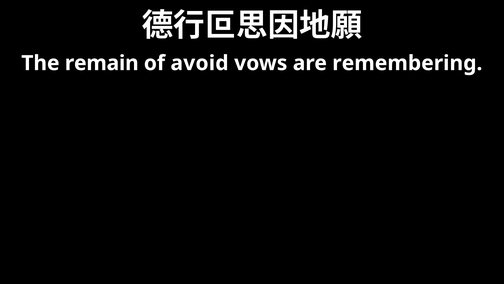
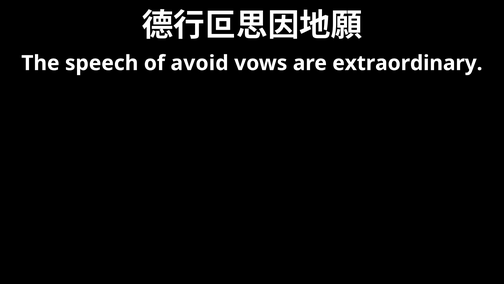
remain: remain -> speech (102, 63)
remembering: remembering -> extraordinary (407, 63)
